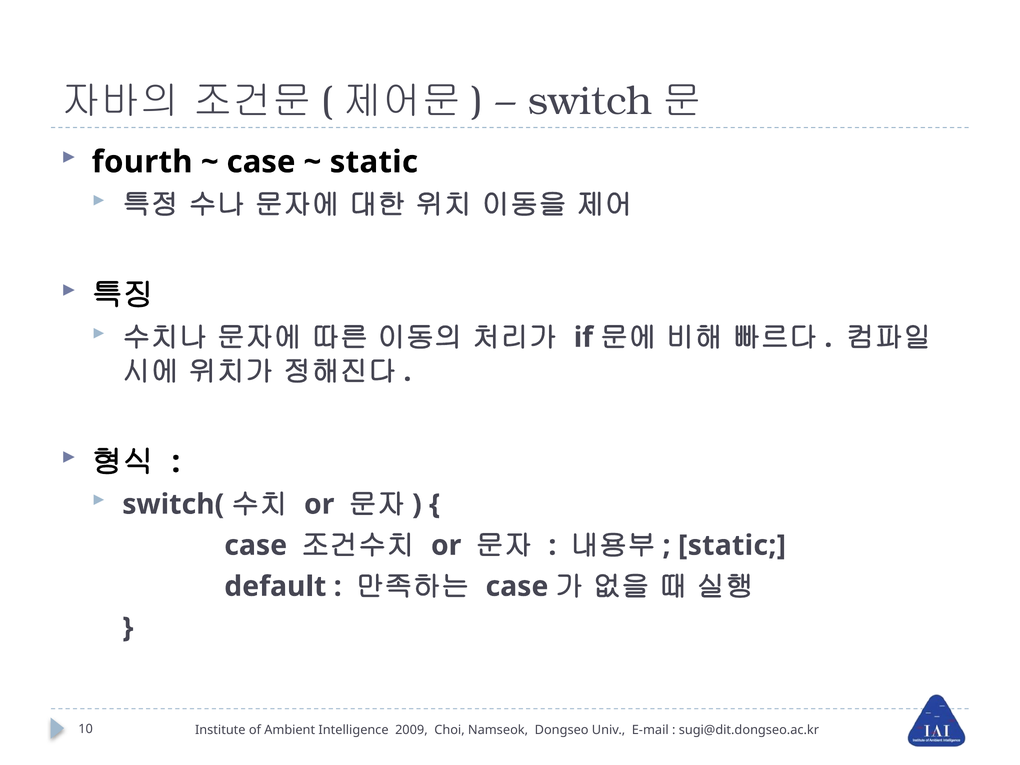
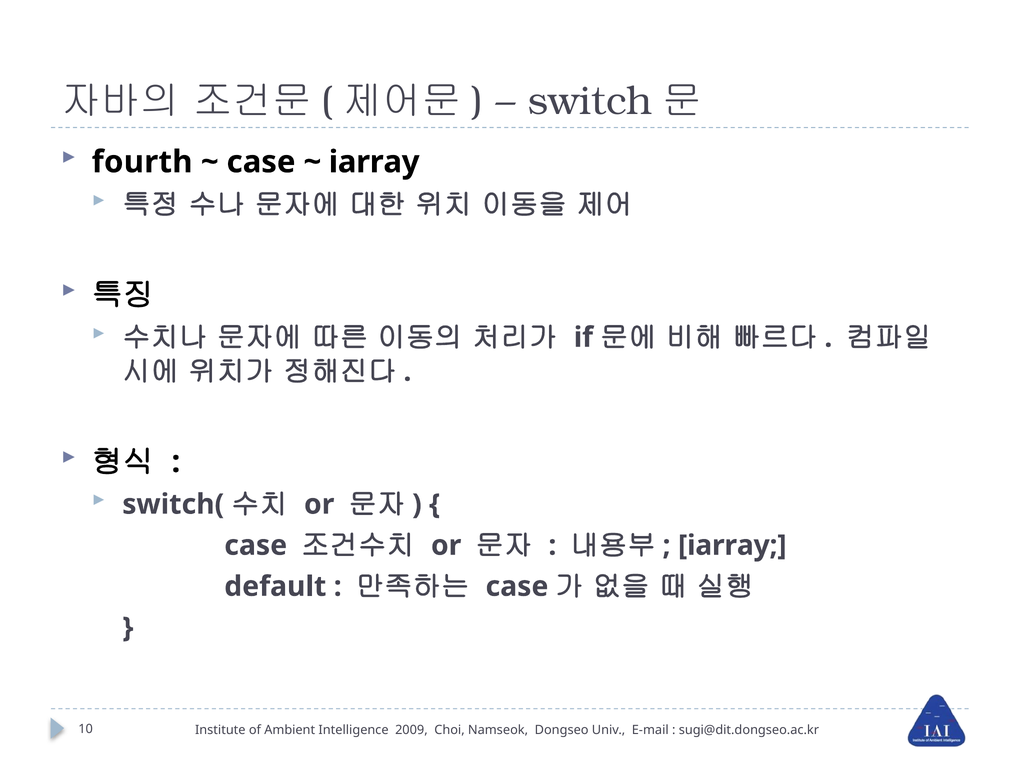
static: static -> iarray (374, 162)
static: static -> iarray (732, 545)
